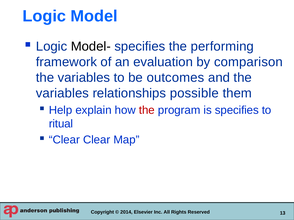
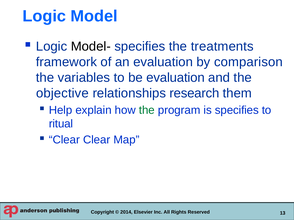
performing: performing -> treatments (222, 46)
be outcomes: outcomes -> evaluation (176, 78)
variables: variables -> objective (62, 93)
possible: possible -> research (194, 93)
the colour: red -> green (147, 110)
